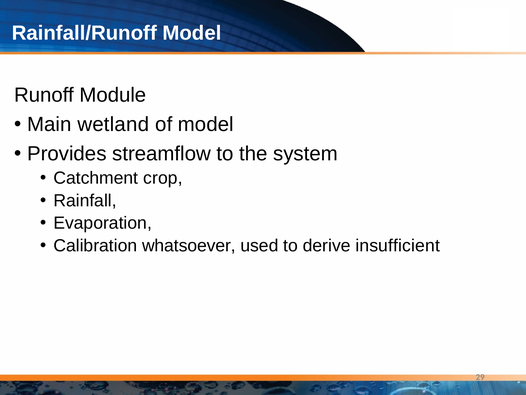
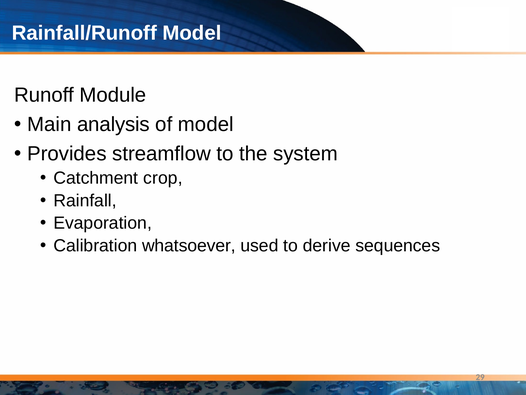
wetland: wetland -> analysis (113, 124)
insufficient: insufficient -> sequences (398, 245)
